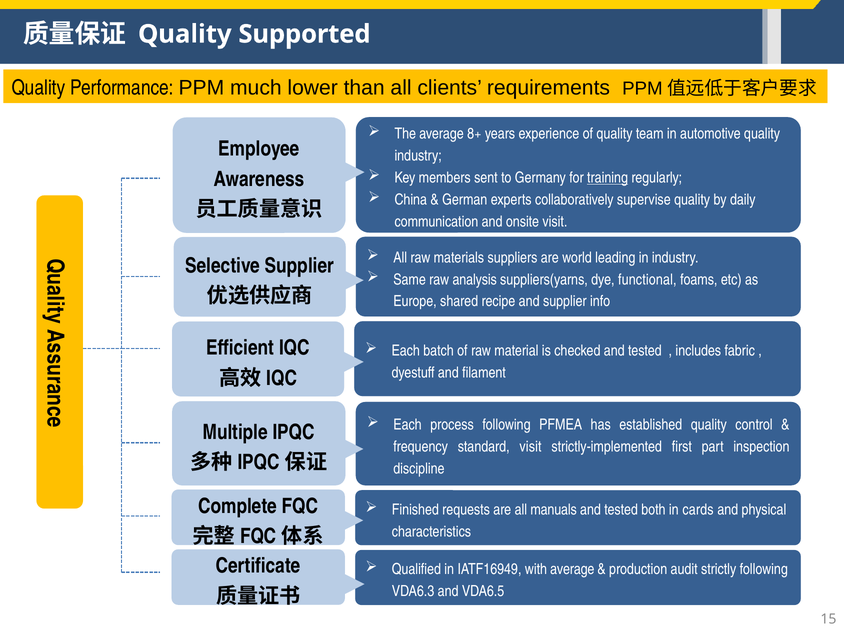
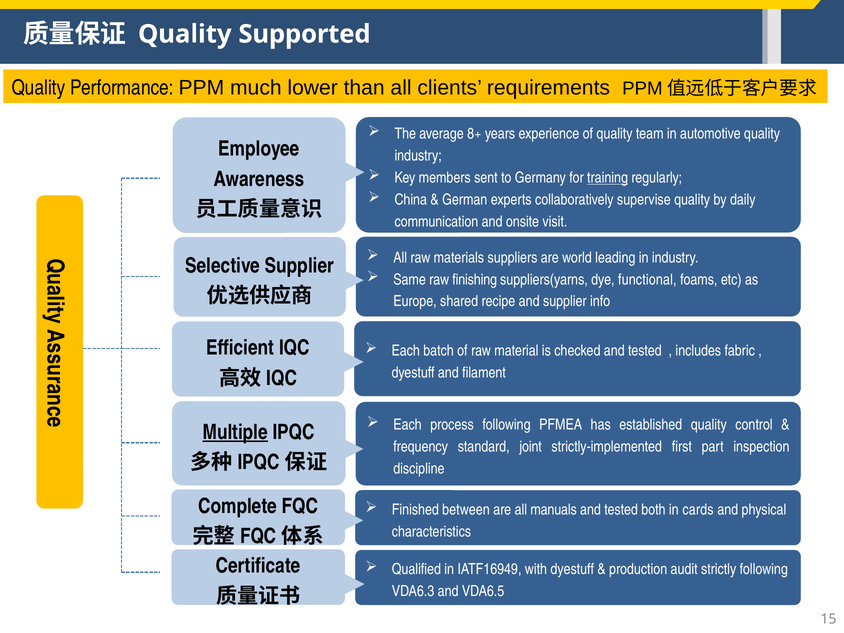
analysis: analysis -> finishing (475, 279)
Multiple underline: none -> present (235, 432)
standard visit: visit -> joint (531, 447)
requests: requests -> between (466, 510)
with average: average -> dyestuff (572, 569)
